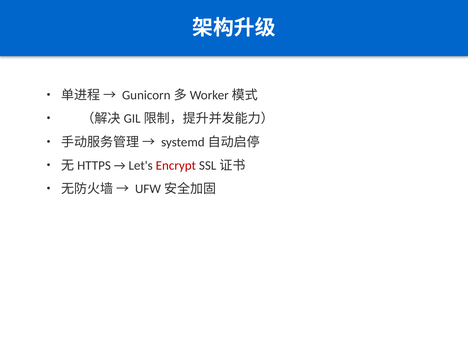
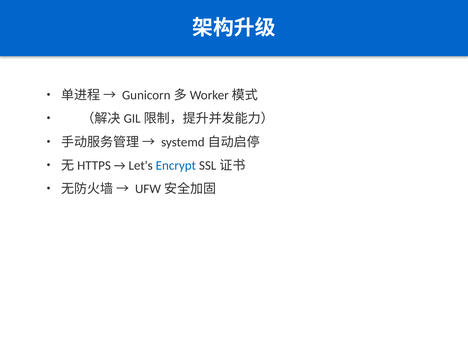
Encrypt colour: red -> blue (176, 165)
